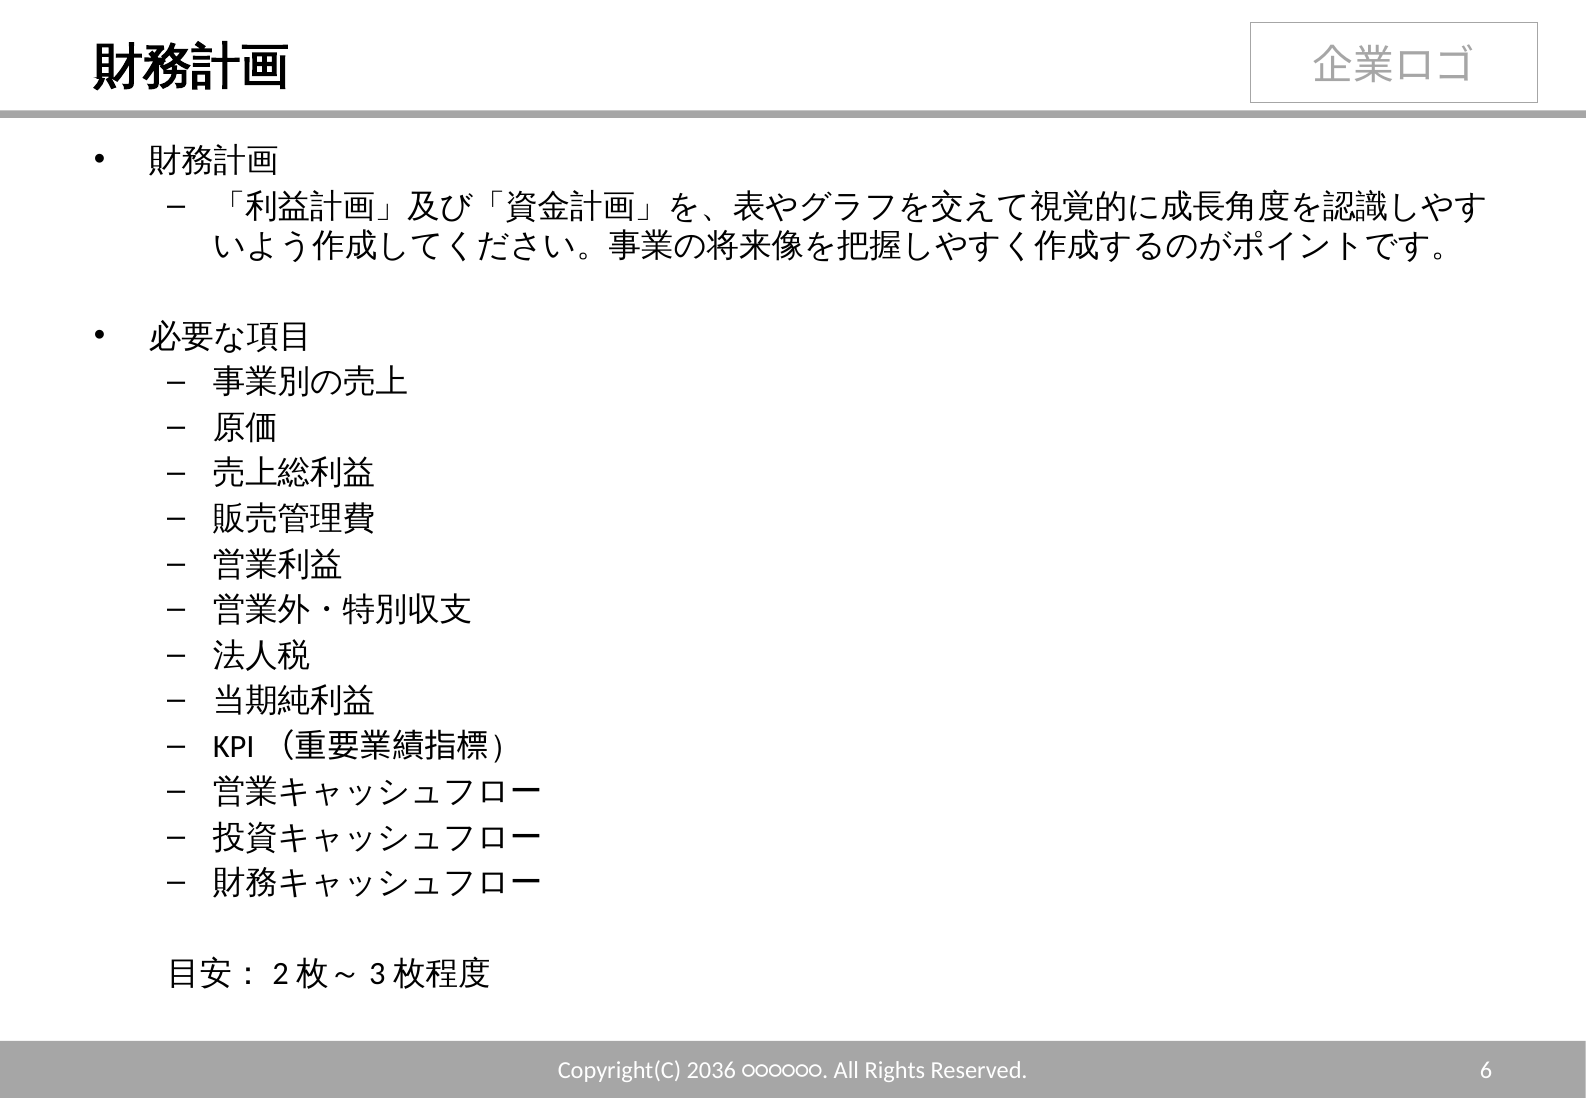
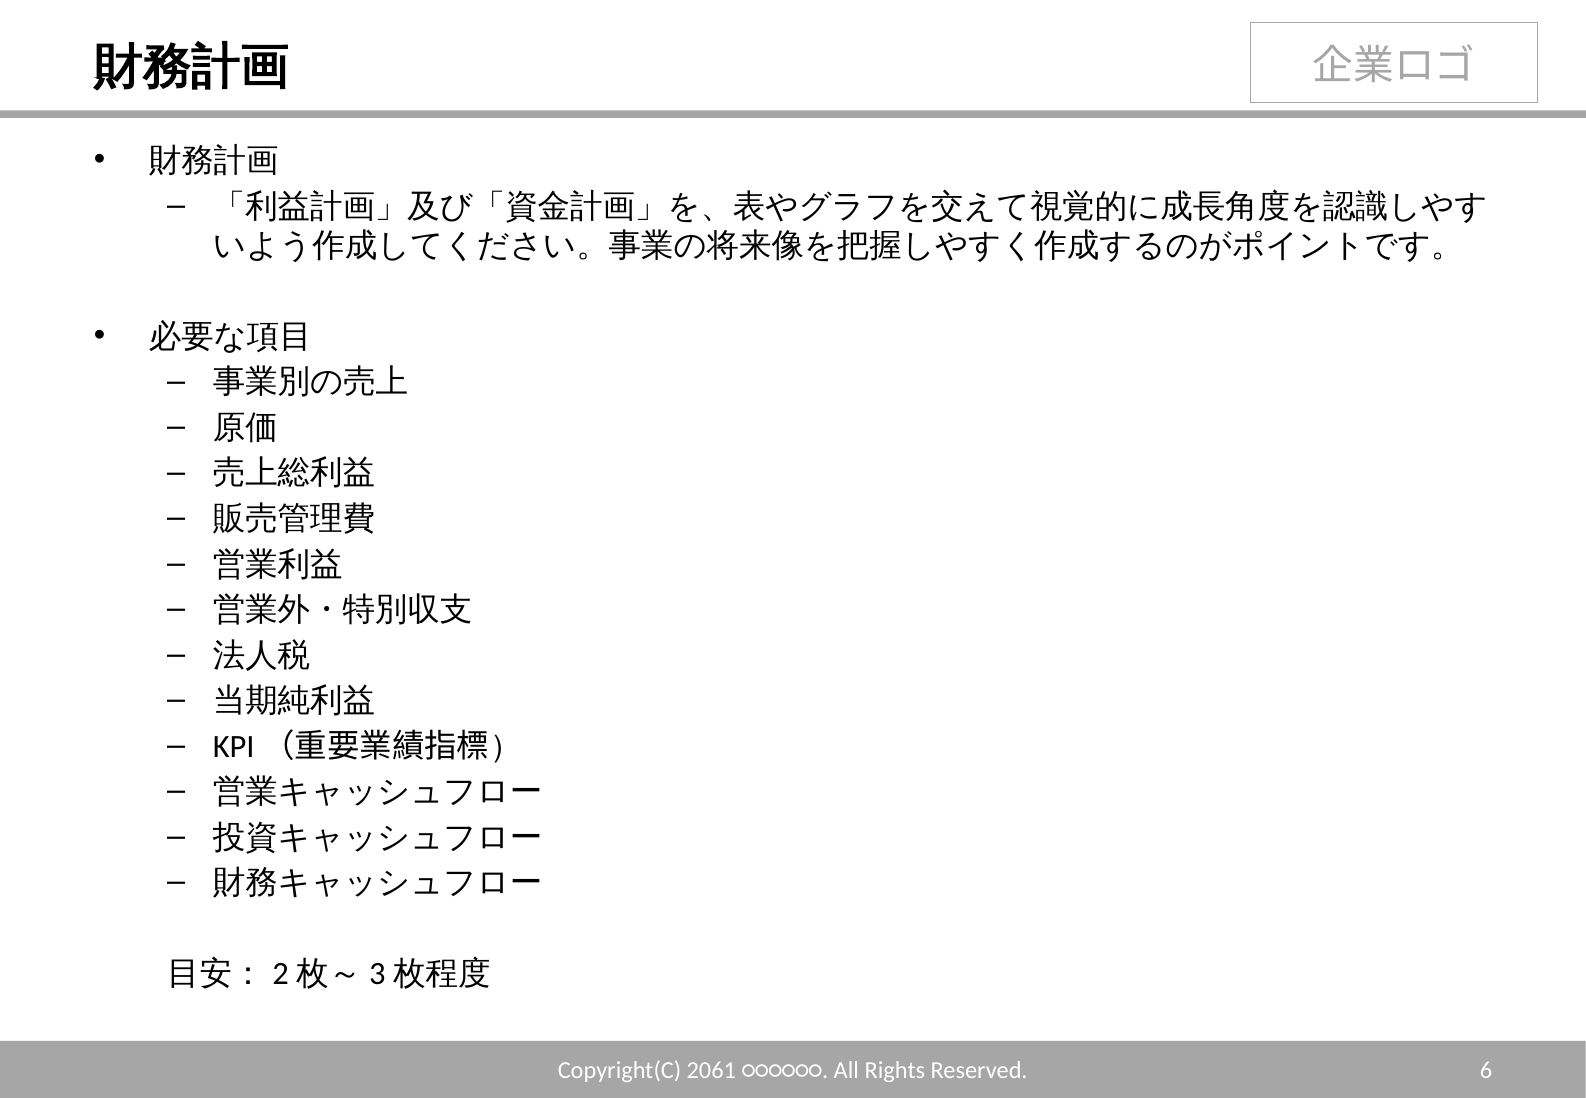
2036: 2036 -> 2061 (711, 1070)
